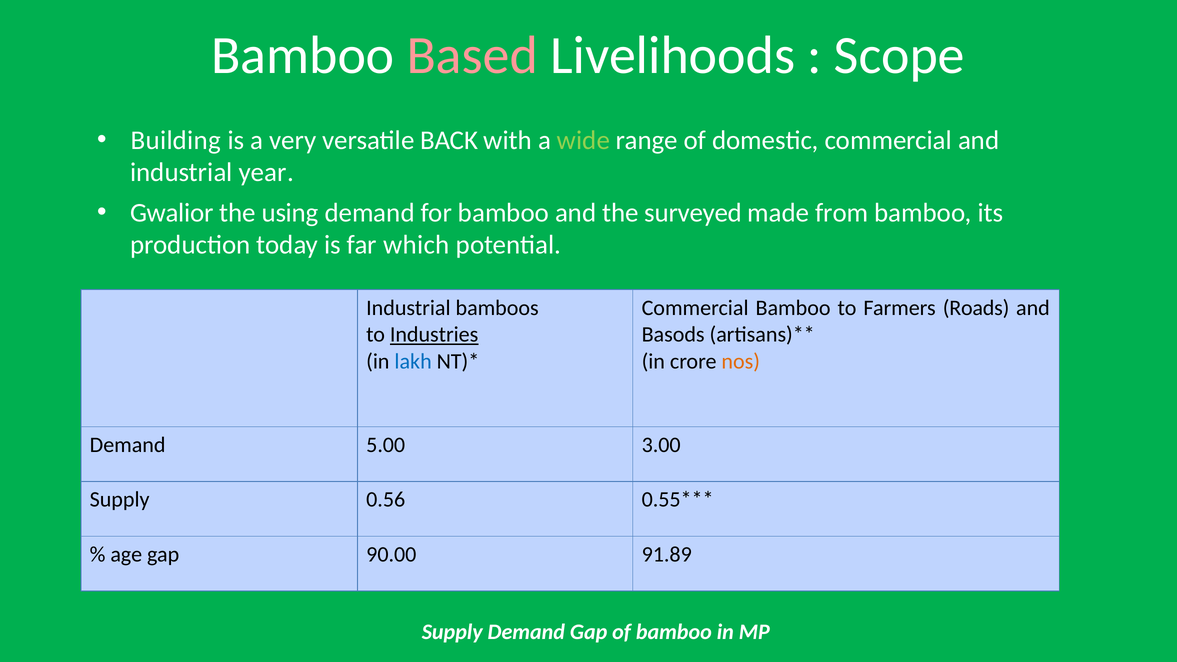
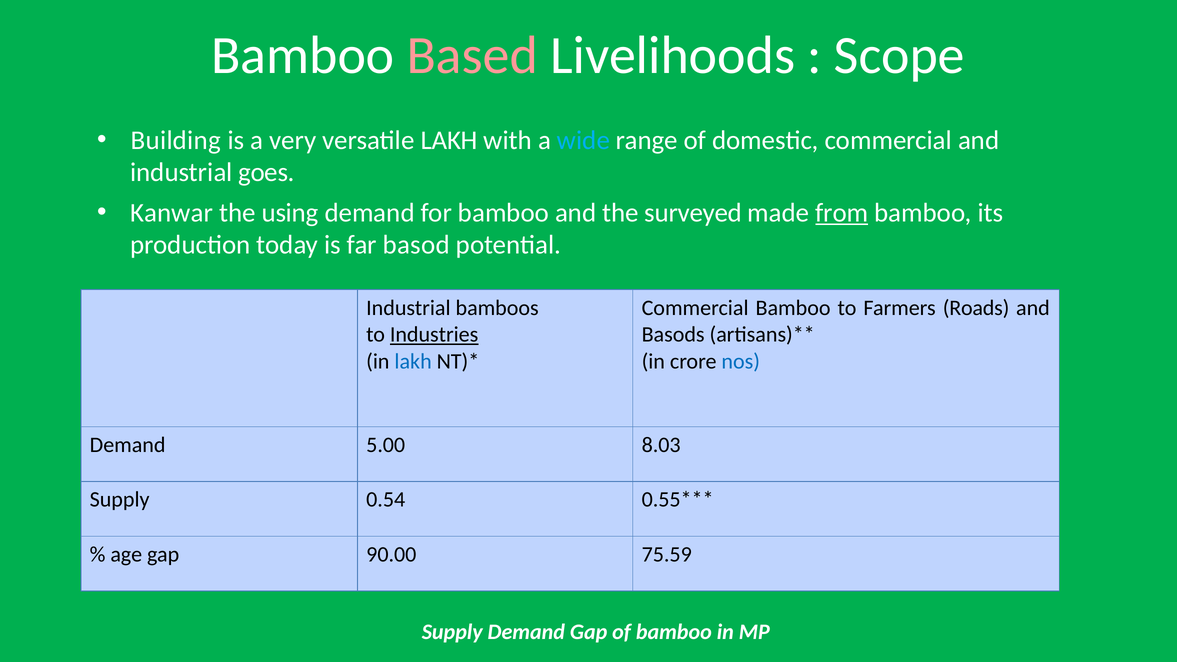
versatile BACK: BACK -> LAKH (449, 140)
wide colour: light green -> light blue (583, 140)
year: year -> goes (266, 173)
Gwalior: Gwalior -> Kanwar (172, 213)
from underline: none -> present (842, 213)
which: which -> basod (416, 245)
nos colour: orange -> blue (741, 362)
3.00: 3.00 -> 8.03 (661, 445)
0.56: 0.56 -> 0.54 (386, 500)
91.89: 91.89 -> 75.59 (667, 554)
